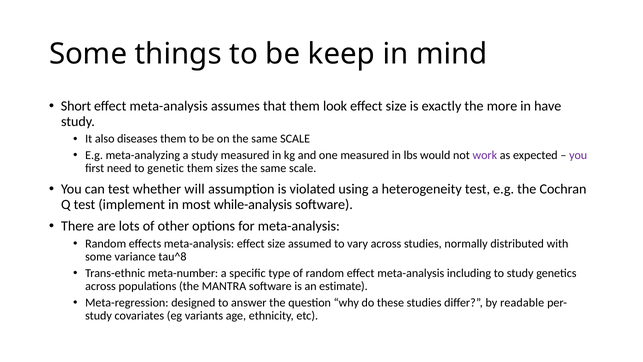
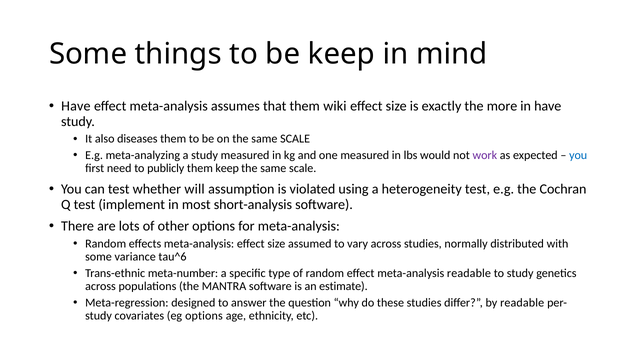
Short: Short -> Have (76, 106)
look: look -> wiki (335, 106)
you colour: purple -> blue (578, 155)
genetic: genetic -> publicly (166, 168)
them sizes: sizes -> keep (227, 168)
while-analysis: while-analysis -> short-analysis (253, 204)
tau^8: tau^8 -> tau^6 (172, 257)
meta-analysis including: including -> readable (469, 273)
eg variants: variants -> options (204, 315)
